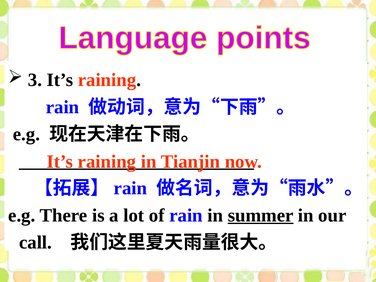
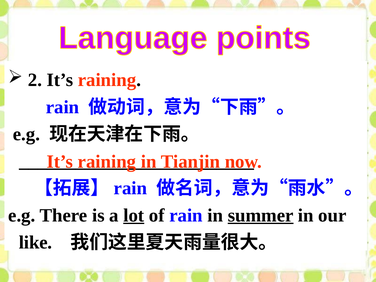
3: 3 -> 2 (35, 80)
lot underline: none -> present (134, 215)
call: call -> like (36, 242)
